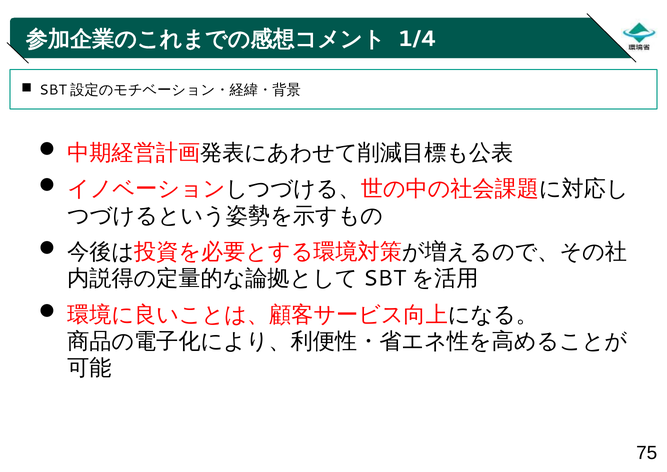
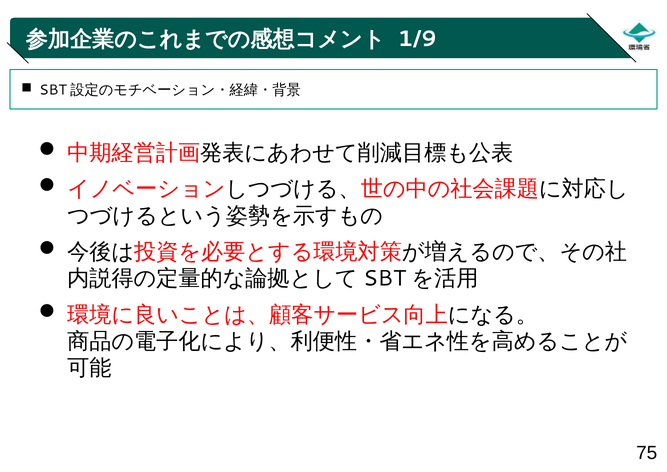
1/4: 1/4 -> 1/9 (417, 39)
